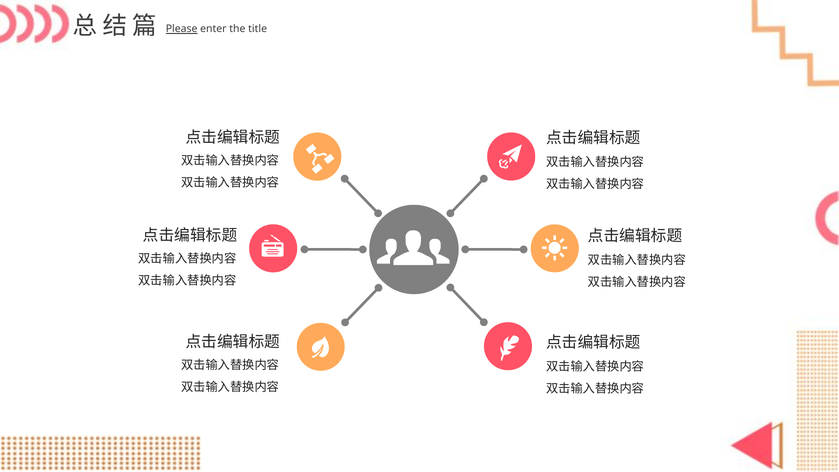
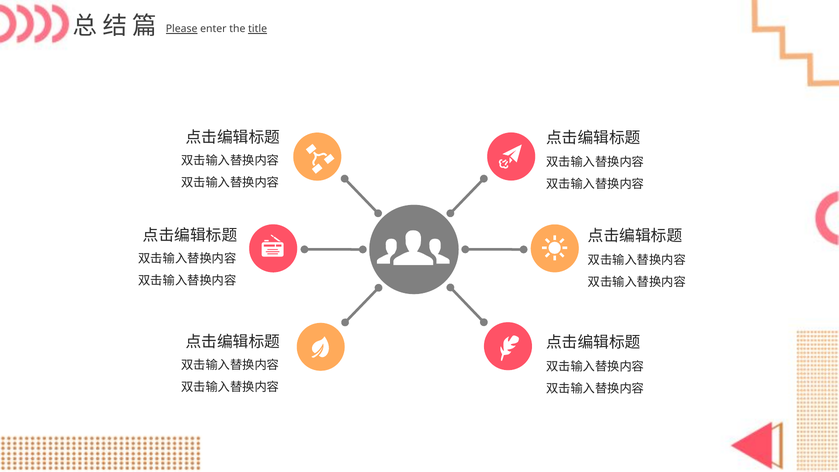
title underline: none -> present (258, 29)
